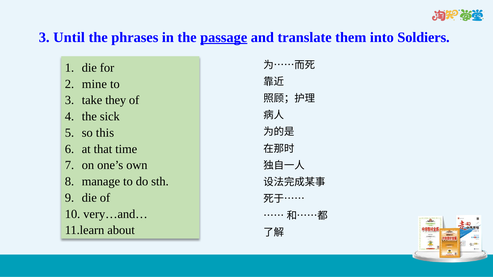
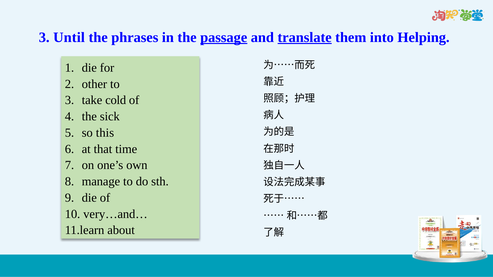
translate underline: none -> present (305, 37)
Soldiers: Soldiers -> Helping (423, 37)
mine: mine -> other (94, 84)
they: they -> cold (116, 100)
